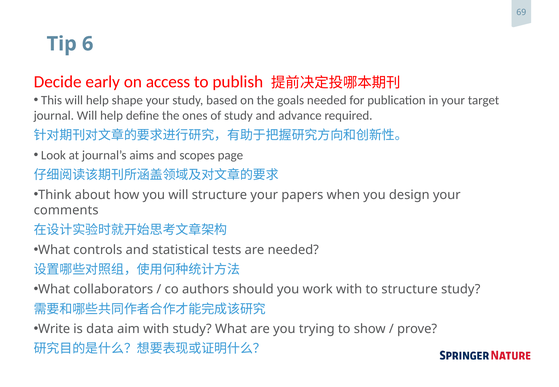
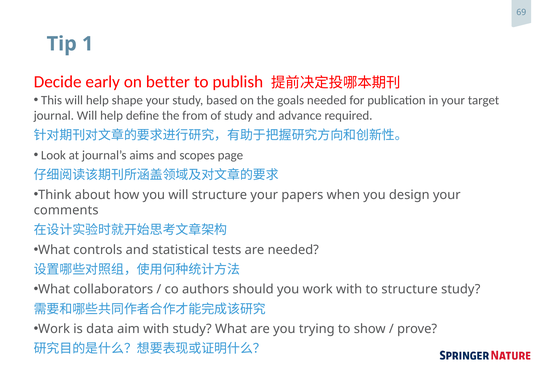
6: 6 -> 1 (88, 44)
access: access -> better (168, 82)
ones: ones -> from (195, 116)
Write: Write -> Work (54, 329)
